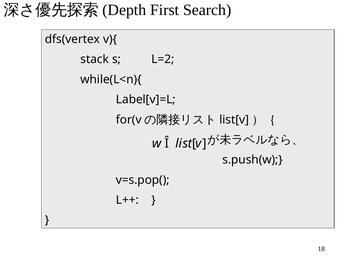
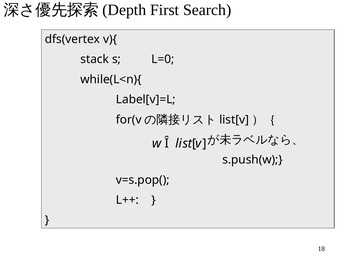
L=2: L=2 -> L=0 (163, 59)
